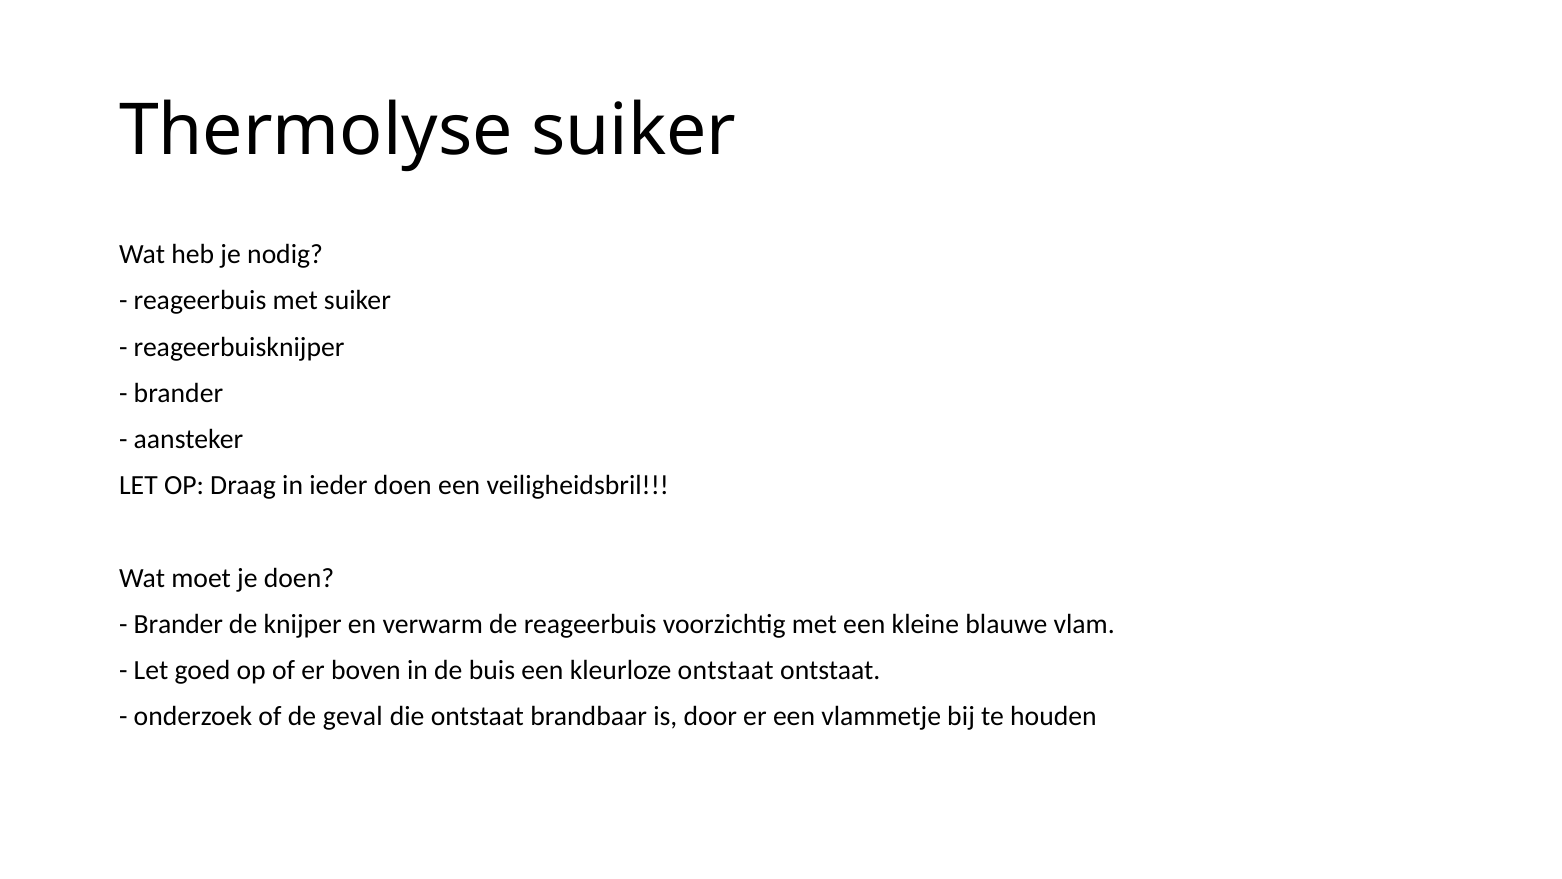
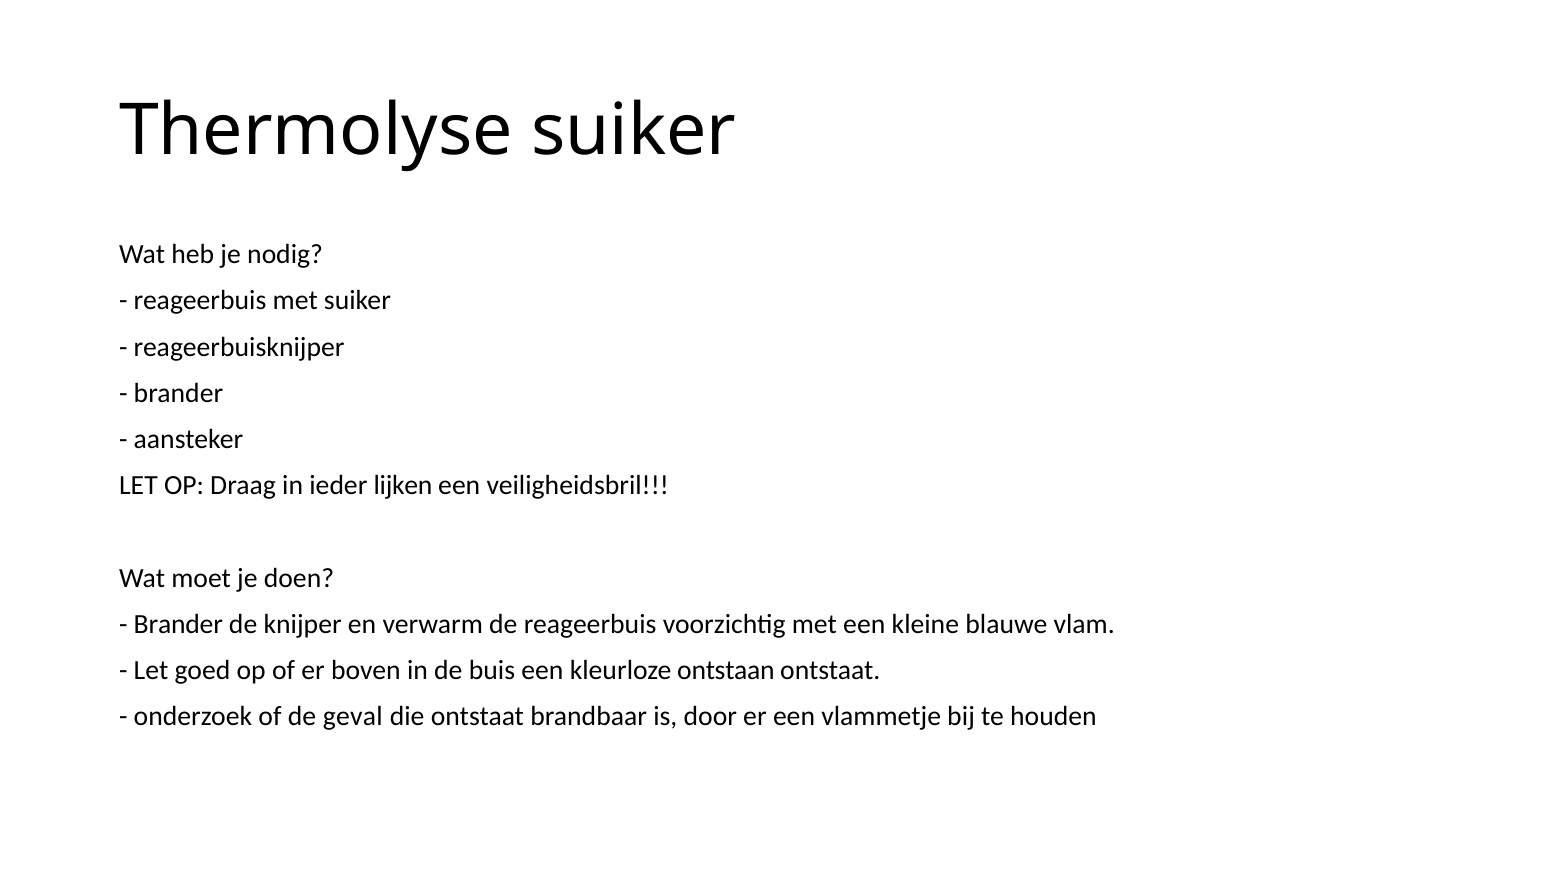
ieder doen: doen -> lijken (403, 485)
kleurloze ontstaat: ontstaat -> ontstaan (726, 670)
